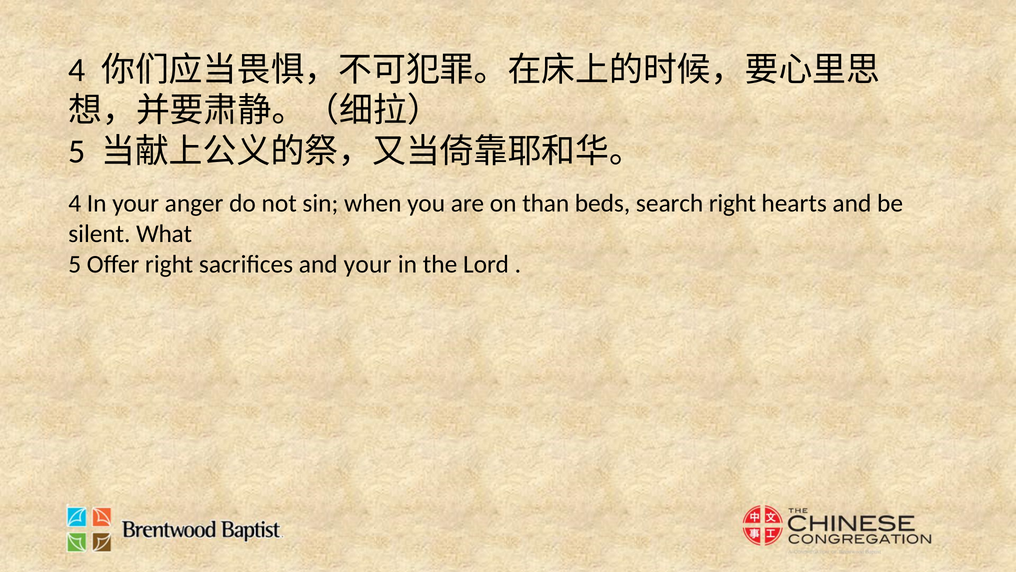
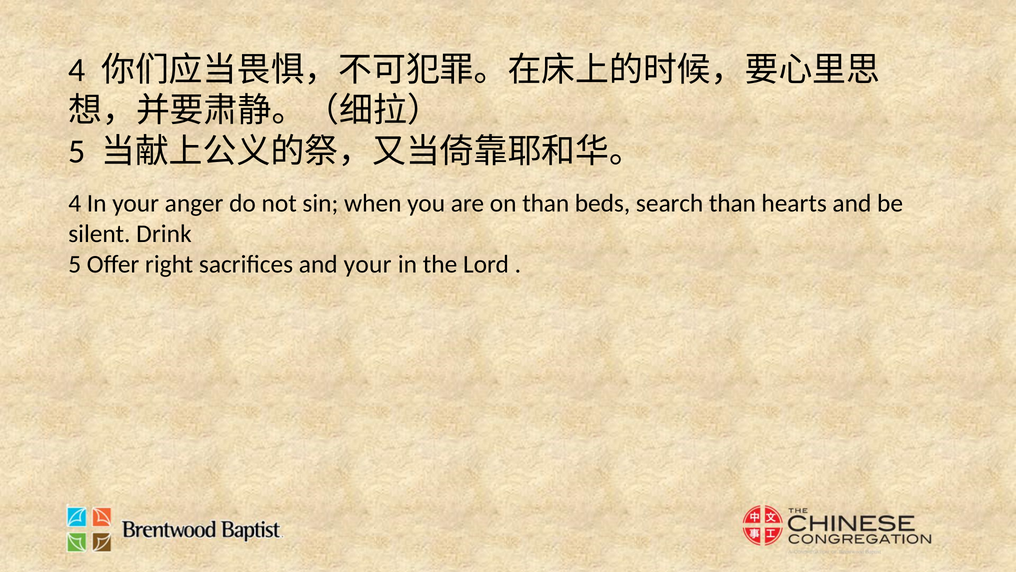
search right: right -> than (732, 203)
What: What -> Drink (164, 234)
